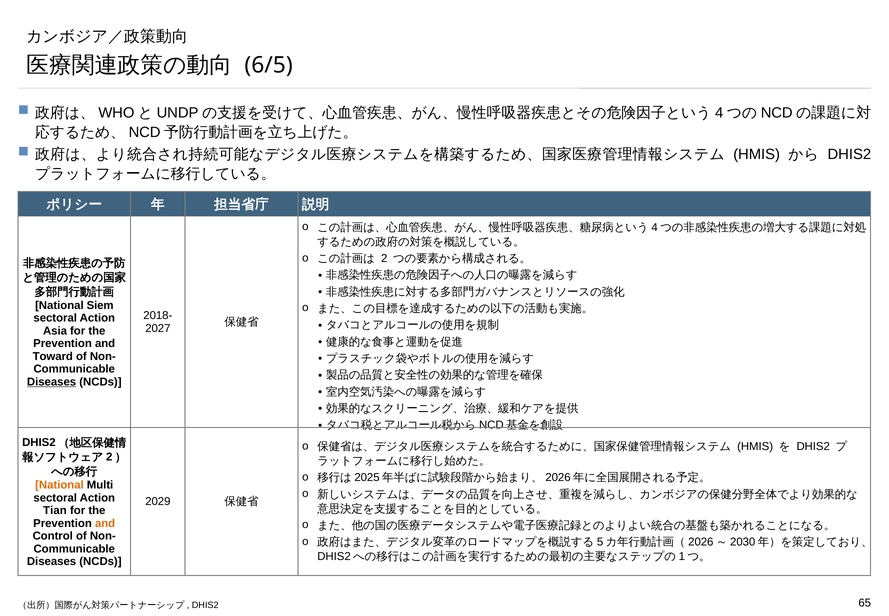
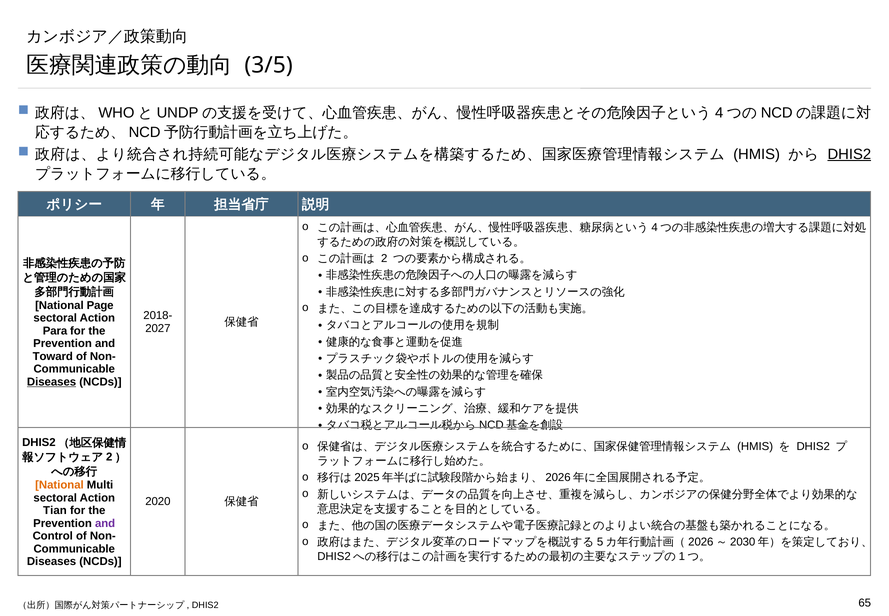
6/5: 6/5 -> 3/5 (269, 65)
DHIS2 underline: none -> present (849, 154)
Siem: Siem -> Page (100, 305)
Asia: Asia -> Para (55, 331)
2029: 2029 -> 2020 (158, 501)
and colour: orange -> purple (105, 523)
